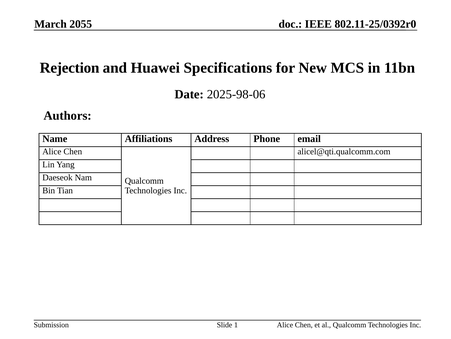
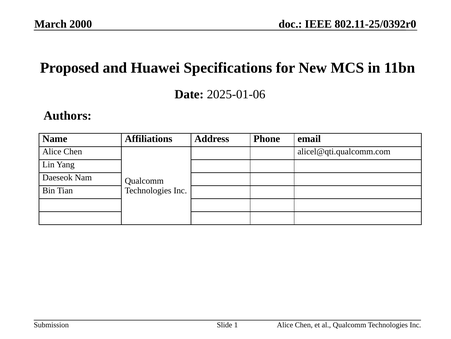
2055: 2055 -> 2000 (81, 24)
Rejection: Rejection -> Proposed (70, 68)
2025-98-06: 2025-98-06 -> 2025-01-06 (236, 94)
